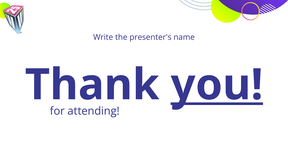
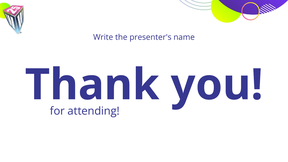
you underline: present -> none (217, 85)
